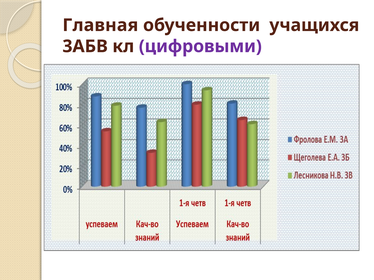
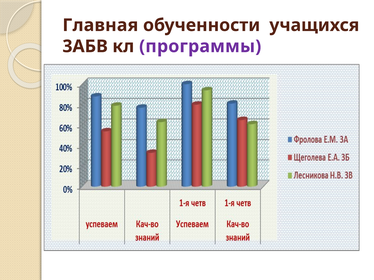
цифровыми: цифровыми -> программы (200, 46)
